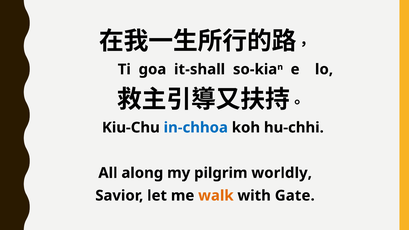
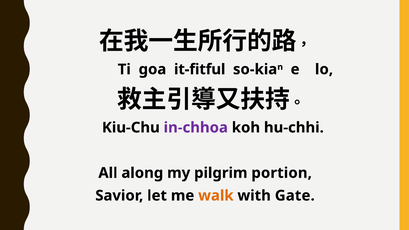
it-shall: it-shall -> it-fitful (200, 69)
in-chhoa colour: blue -> purple (196, 128)
worldly: worldly -> portion (282, 173)
